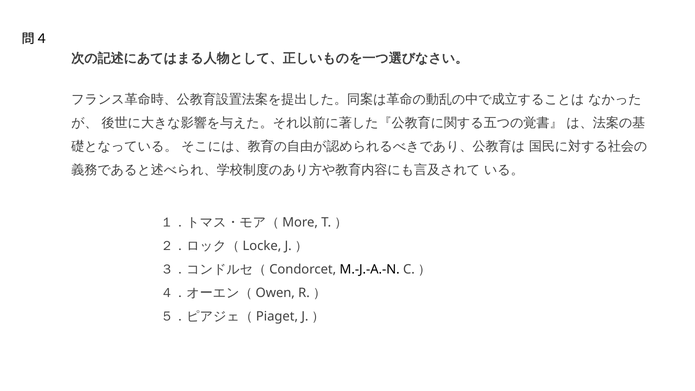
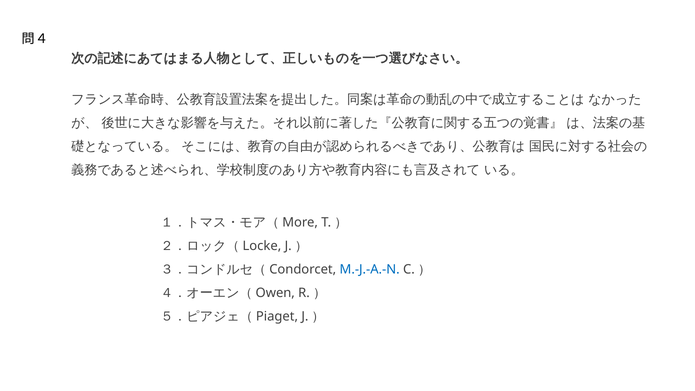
M.-J.-A.-N colour: black -> blue (370, 269)
